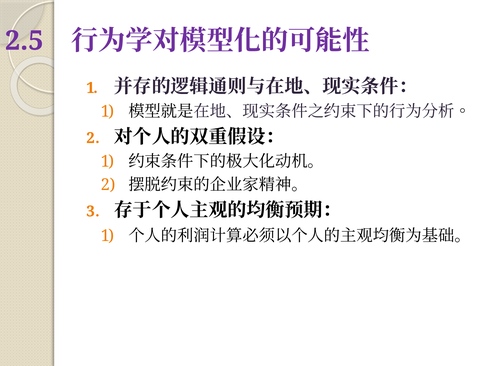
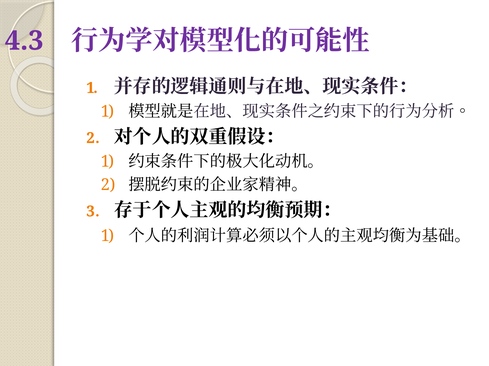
2.5: 2.5 -> 4.3 (24, 41)
